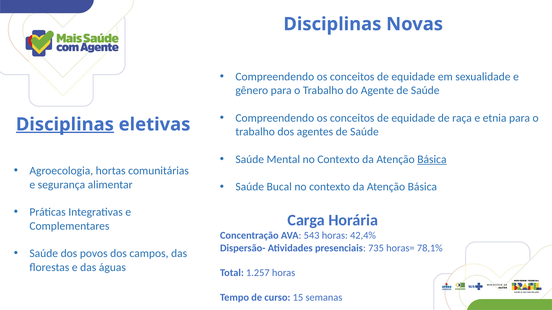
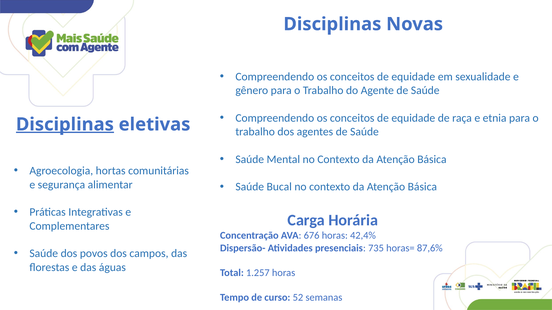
Básica underline: present -> none (432, 160)
543: 543 -> 676 (312, 236)
78,1%: 78,1% -> 87,6% (430, 248)
15: 15 -> 52 (298, 298)
